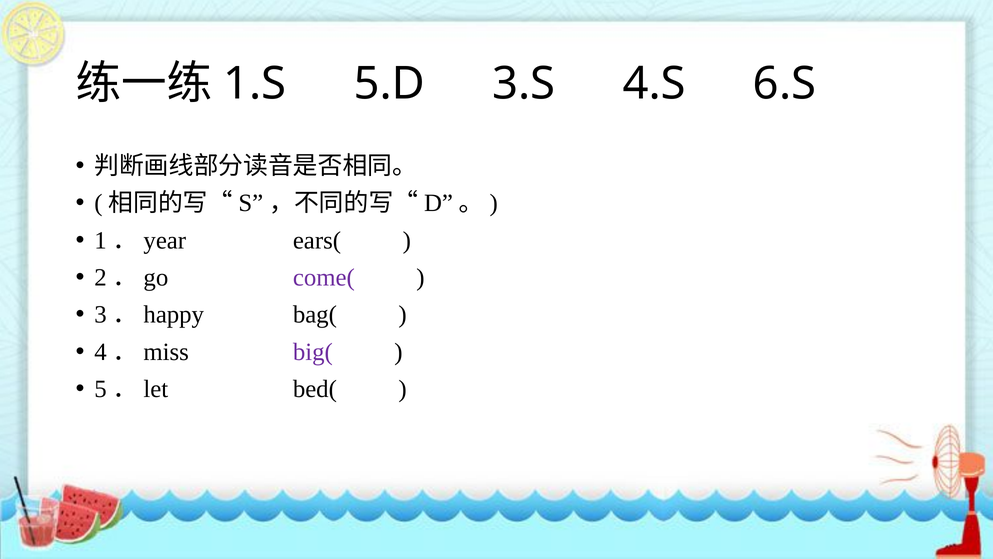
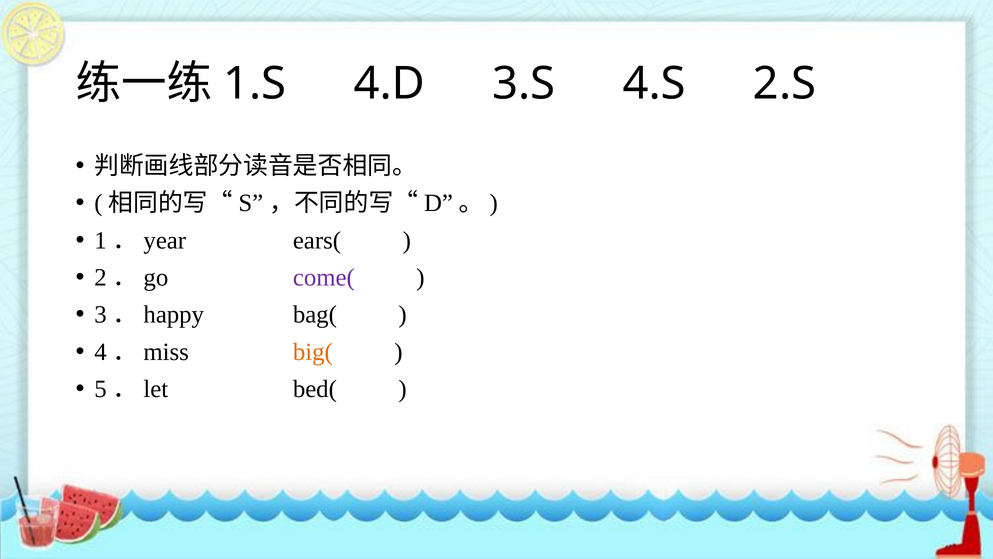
5.D: 5.D -> 4.D (389, 84)
6.S: 6.S -> 2.S (785, 84)
big( colour: purple -> orange (313, 352)
